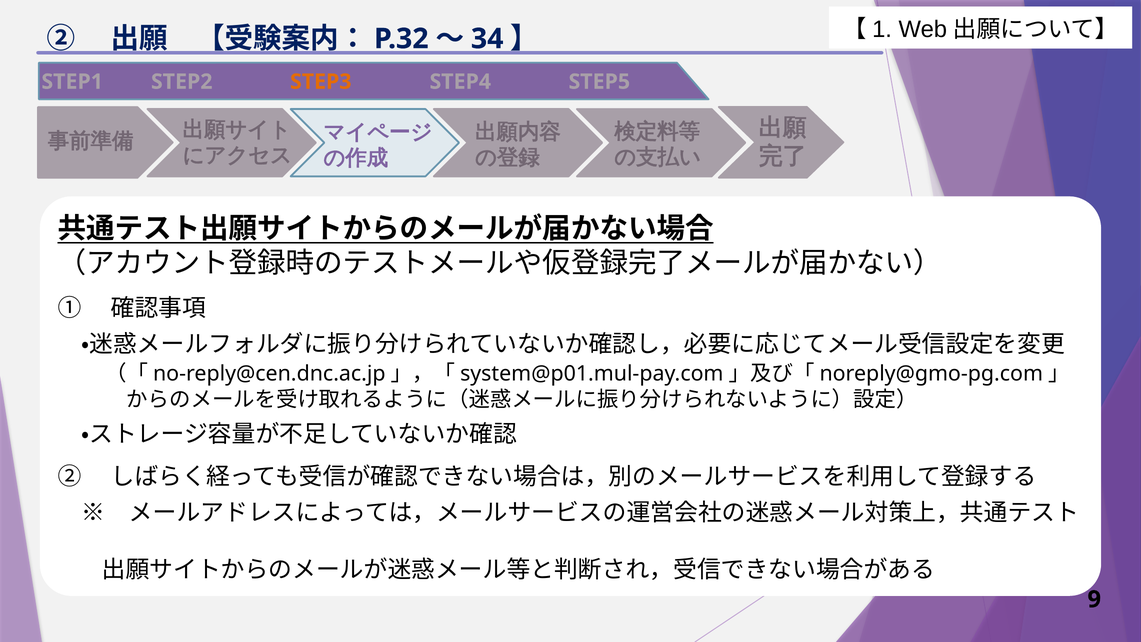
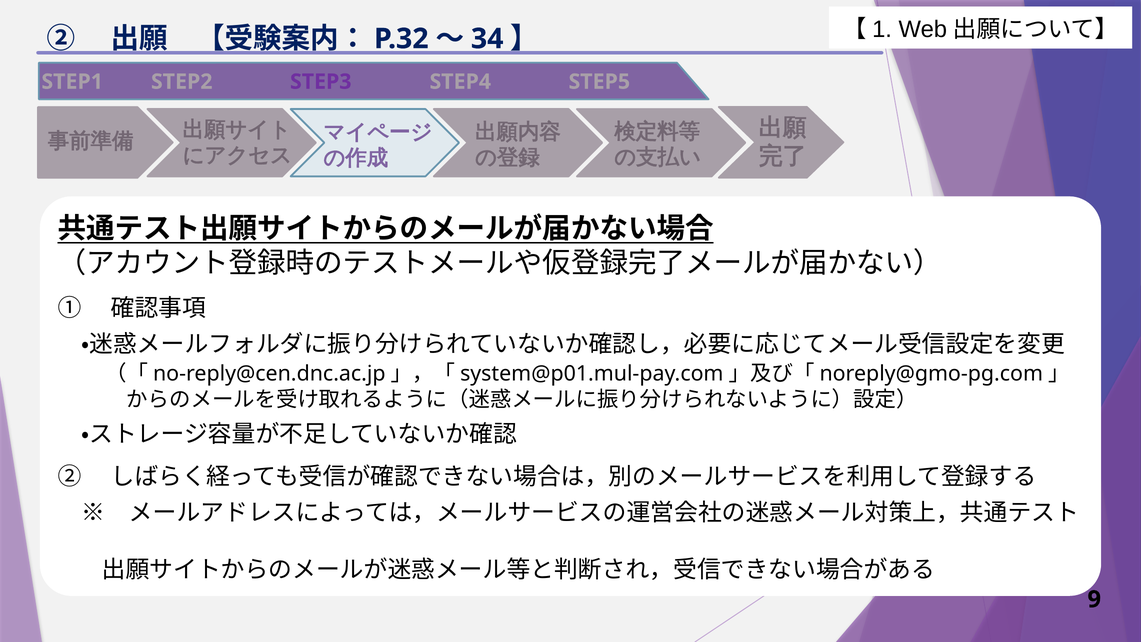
STEP3 colour: orange -> purple (321, 82)
